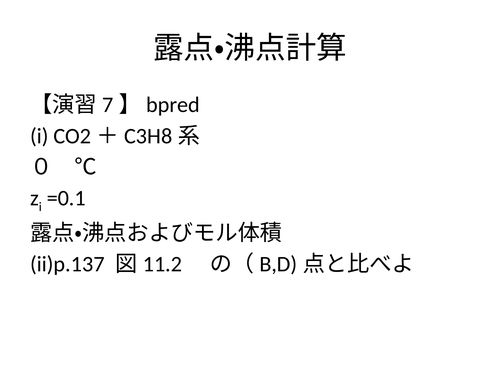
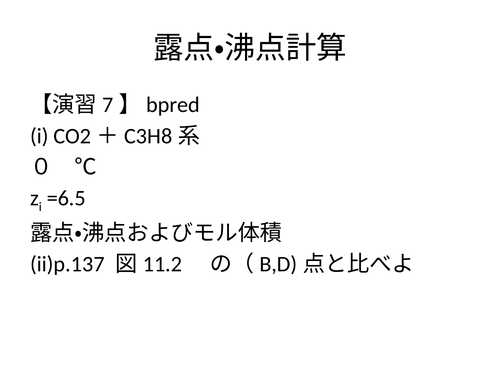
=0.1: =0.1 -> =6.5 (66, 198)
